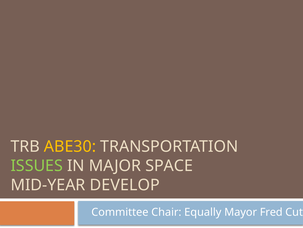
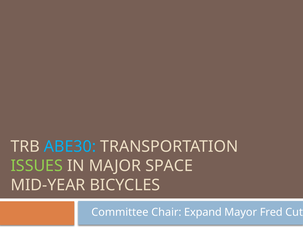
ABE30 colour: yellow -> light blue (70, 146)
DEVELOP: DEVELOP -> BICYCLES (125, 184)
Equally: Equally -> Expand (203, 212)
